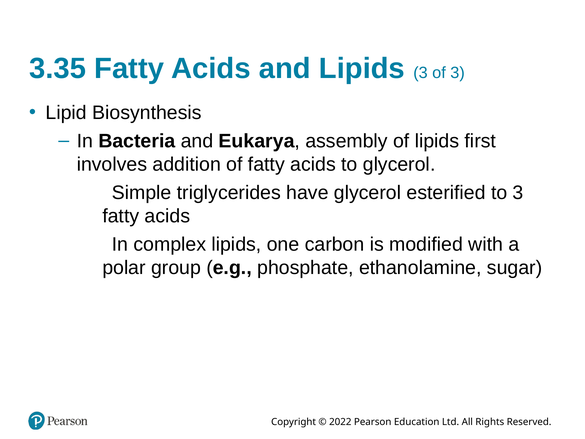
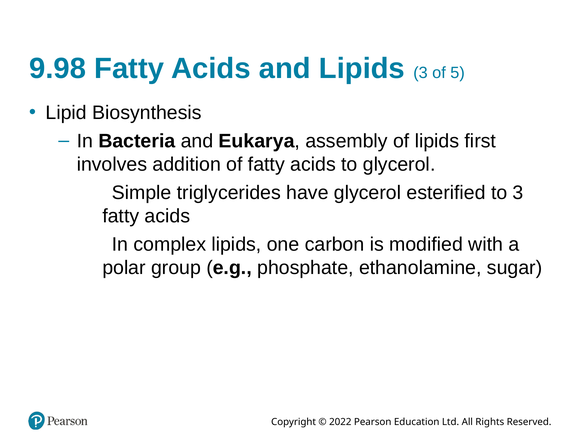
3.35: 3.35 -> 9.98 (58, 68)
of 3: 3 -> 5 (458, 73)
